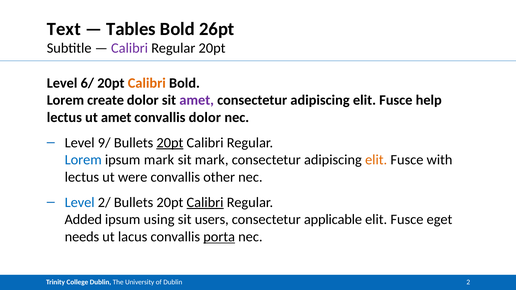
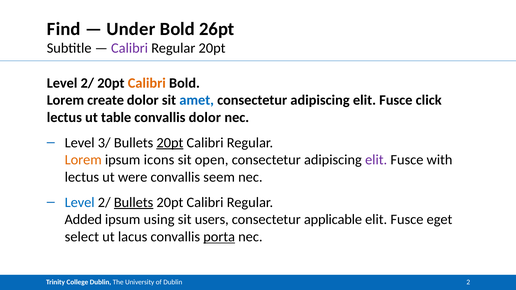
Text: Text -> Find (64, 29)
Tables: Tables -> Under (131, 29)
6/: 6/ -> 2/ (87, 83)
amet colour: purple -> blue (197, 100)
help: help -> click (429, 100)
ut amet: amet -> table (116, 118)
9/: 9/ -> 3/ (104, 143)
Lorem colour: blue -> orange (83, 160)
ipsum mark: mark -> icons (159, 160)
sit mark: mark -> open (212, 160)
elit colour: orange -> purple (376, 160)
other: other -> seem (219, 177)
Bullets underline: none -> present (134, 203)
Calibri underline: present -> none (205, 203)
needs: needs -> select (82, 237)
